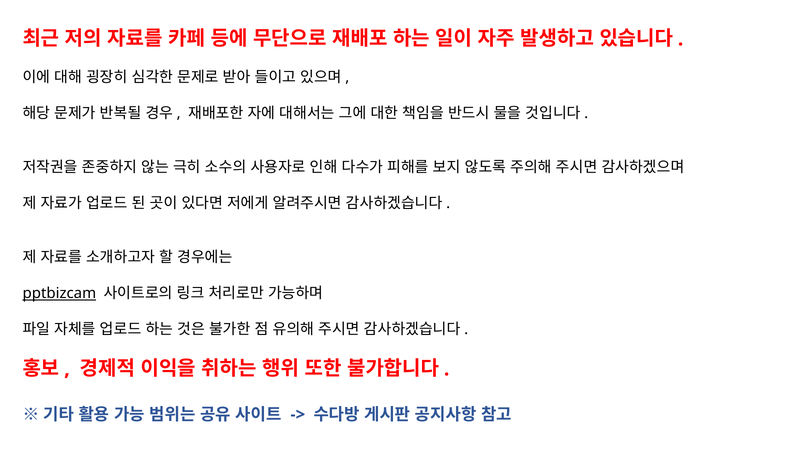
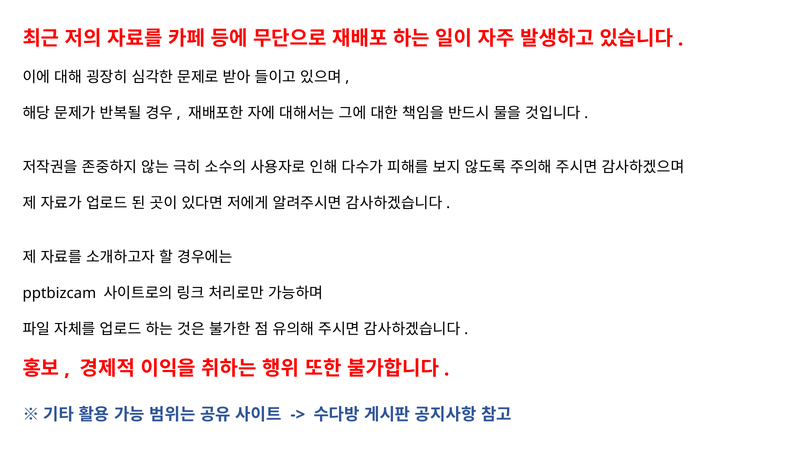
pptbizcam underline: present -> none (59, 294)
